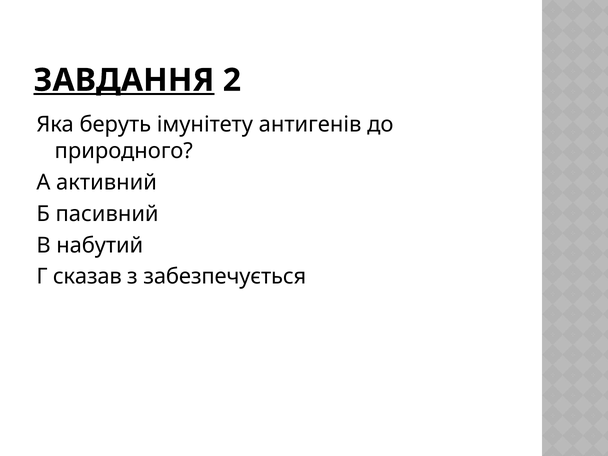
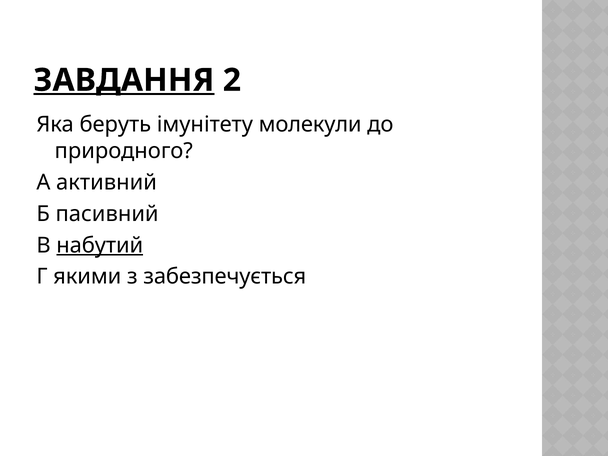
антигенів: антигенів -> молекули (310, 125)
набутий underline: none -> present (100, 245)
сказав: сказав -> якими (87, 277)
